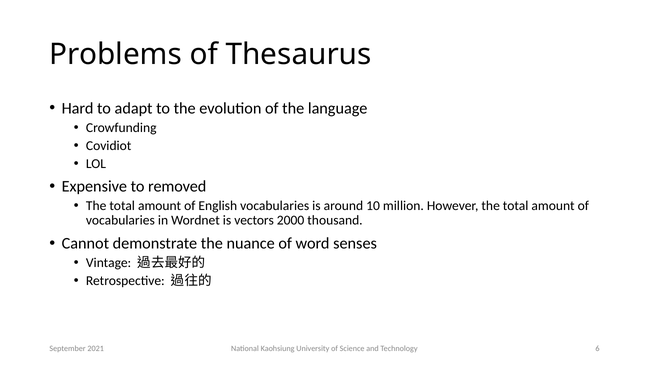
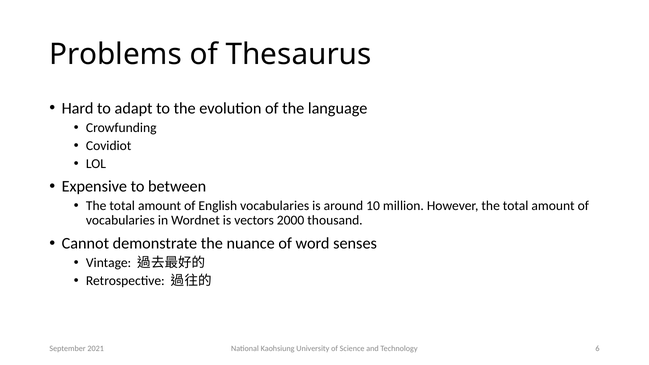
removed: removed -> between (177, 186)
